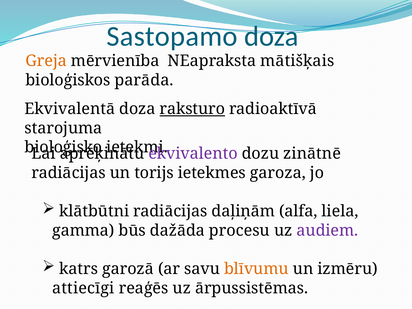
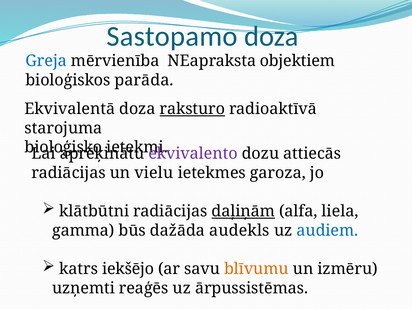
Greja colour: orange -> blue (46, 61)
mātišķais: mātišķais -> objektiem (297, 61)
zinātnē: zinātnē -> attiecās (312, 154)
torijs: torijs -> vielu (154, 173)
daļiņām underline: none -> present (243, 211)
procesu: procesu -> audekls (239, 230)
audiem colour: purple -> blue (327, 230)
garozā: garozā -> iekšējo (128, 269)
attiecīgi: attiecīgi -> uzņemti (83, 288)
